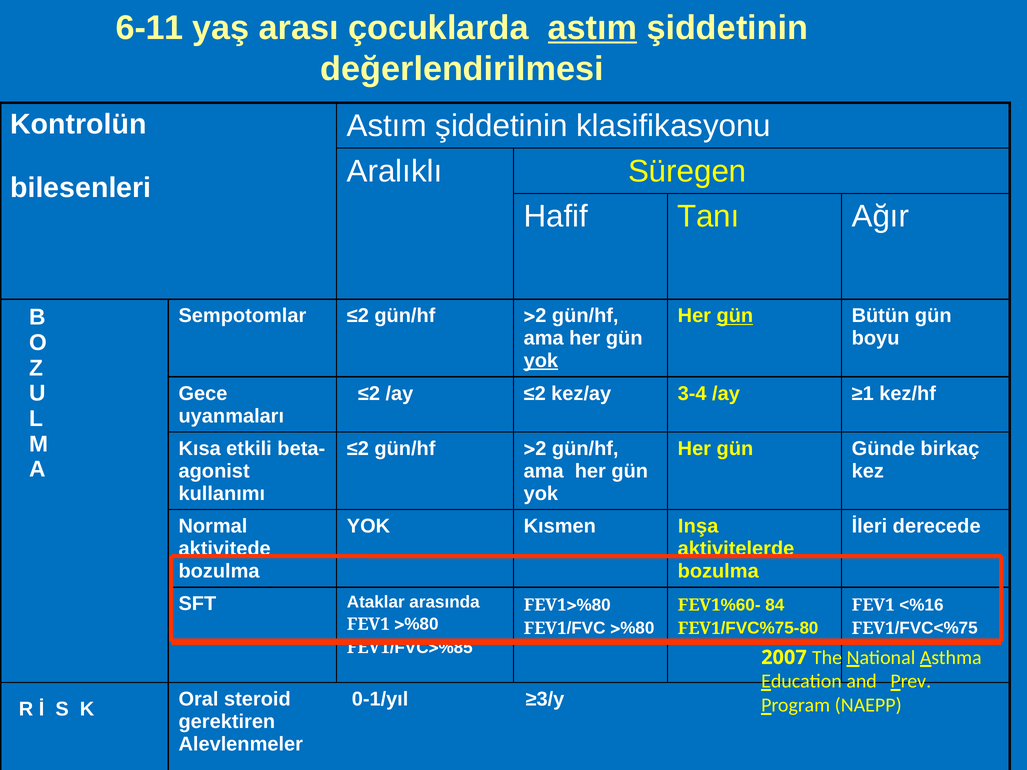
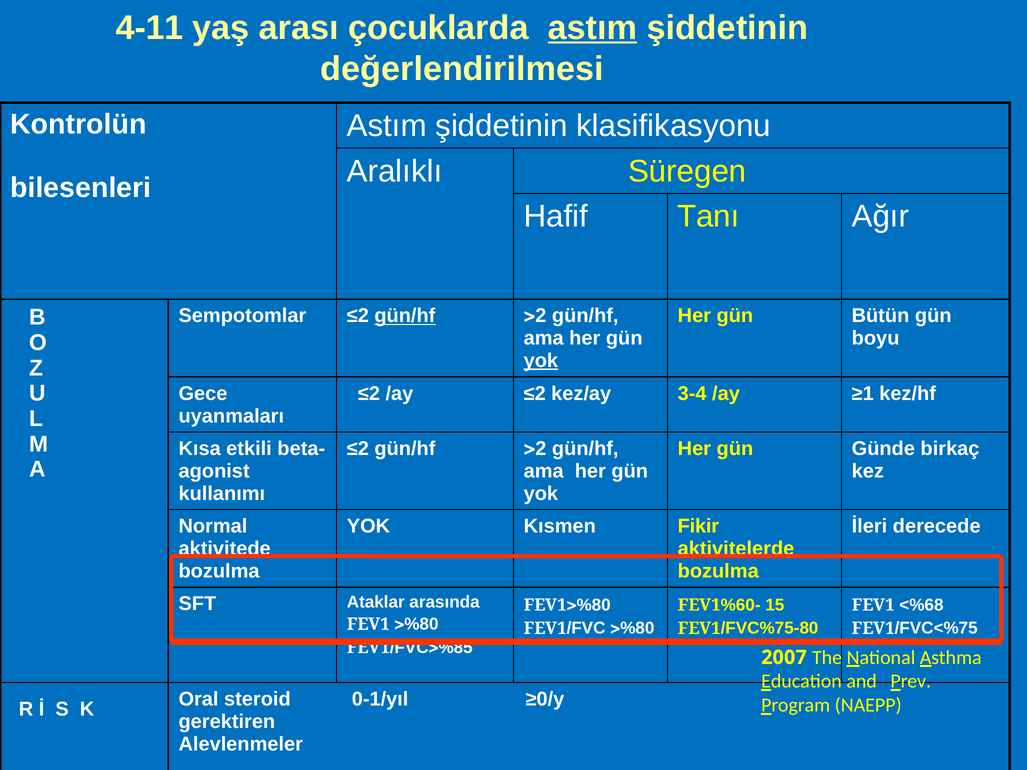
6-11: 6-11 -> 4-11 (150, 28)
gün/hf underline: none -> present (405, 316)
gün underline: present -> none (735, 316)
Inşa: Inşa -> Fikir (698, 526)
84: 84 -> 15 (775, 605)
<%16: <%16 -> <%68 (921, 605)
≥3/y: ≥3/y -> ≥0/y (545, 699)
